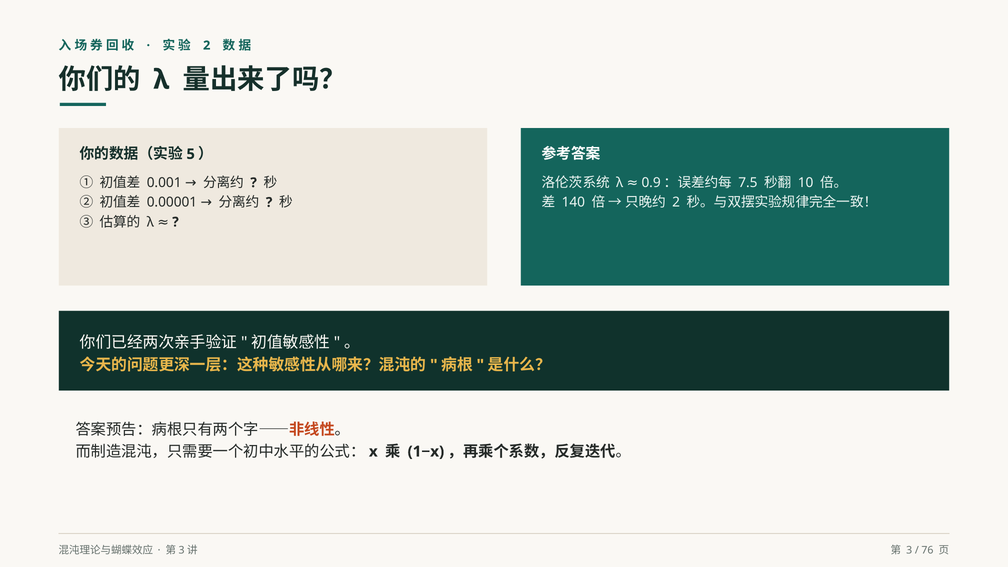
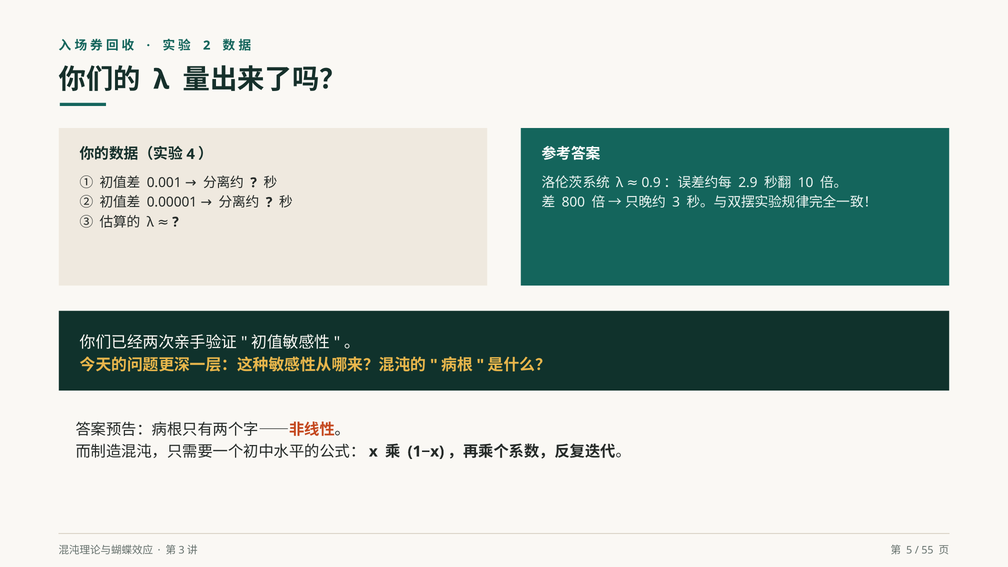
5: 5 -> 4 (191, 154)
7.5: 7.5 -> 2.9 (748, 183)
140: 140 -> 800 (573, 202)
2: 2 -> 3 (676, 202)
3: 3 -> 5 (909, 550)
76: 76 -> 55 (927, 550)
